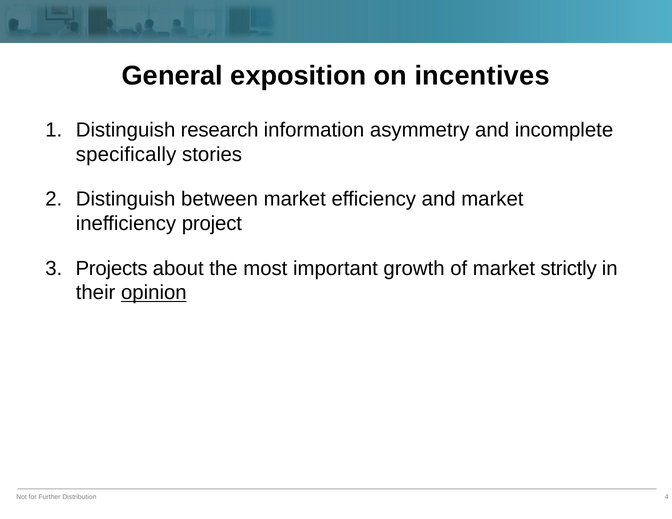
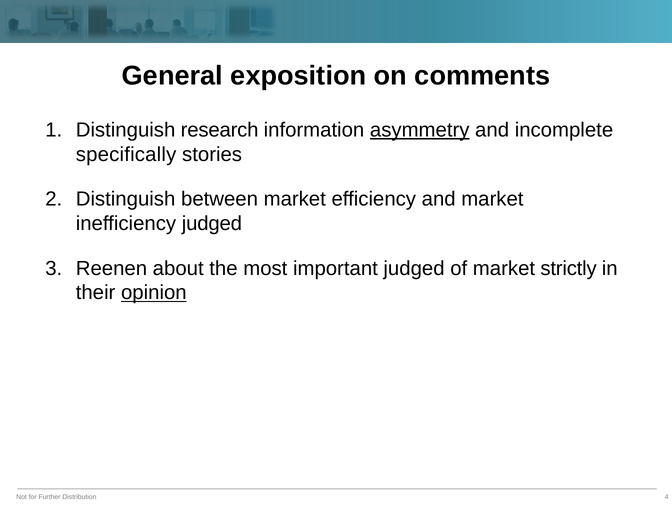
incentives: incentives -> comments (482, 76)
asymmetry underline: none -> present (420, 130)
inefficiency project: project -> judged (212, 224)
Projects: Projects -> Reenen (111, 268)
important growth: growth -> judged (414, 268)
